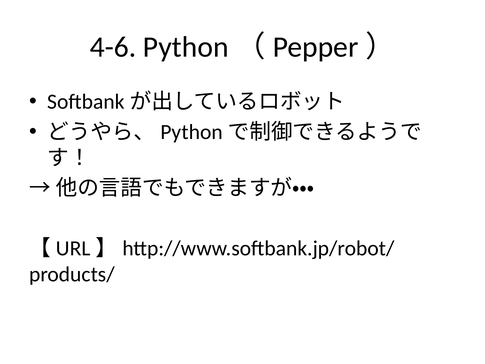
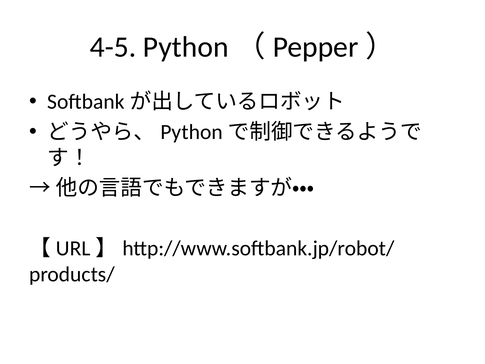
4-6: 4-6 -> 4-5 (113, 47)
